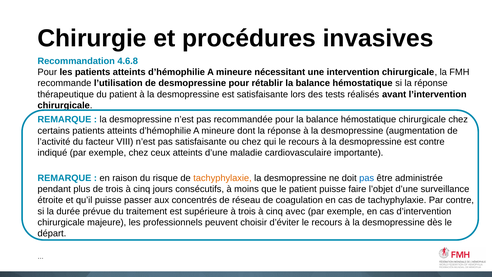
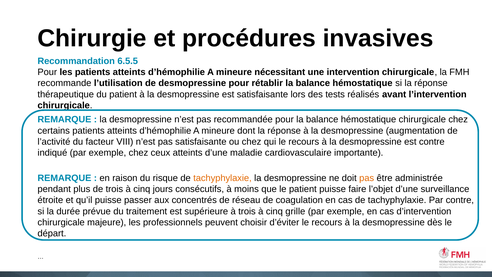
4.6.8: 4.6.8 -> 6.5.5 (128, 61)
pas colour: blue -> orange (367, 178)
avec: avec -> grille (295, 211)
